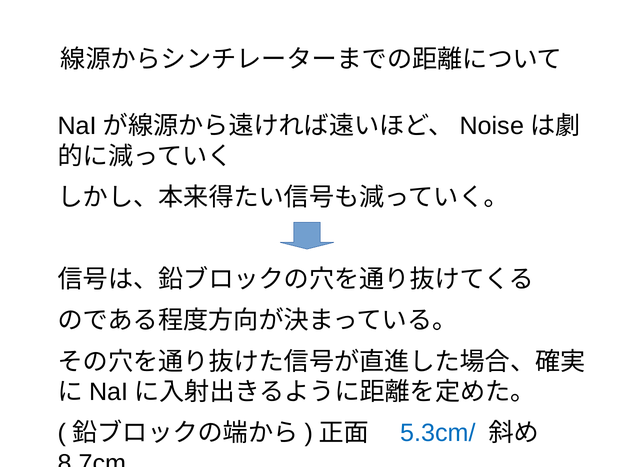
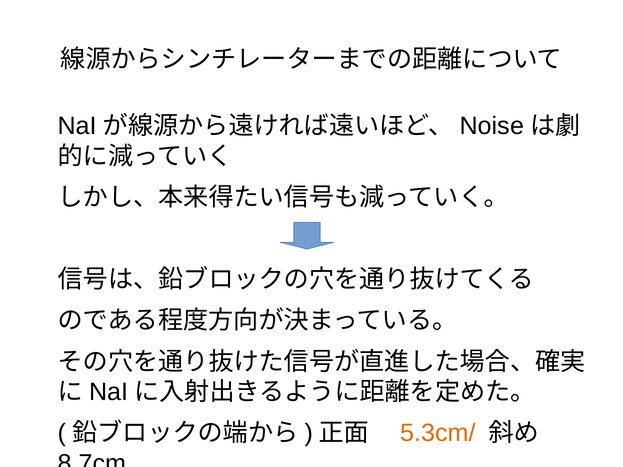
5.3cm/ colour: blue -> orange (438, 433)
